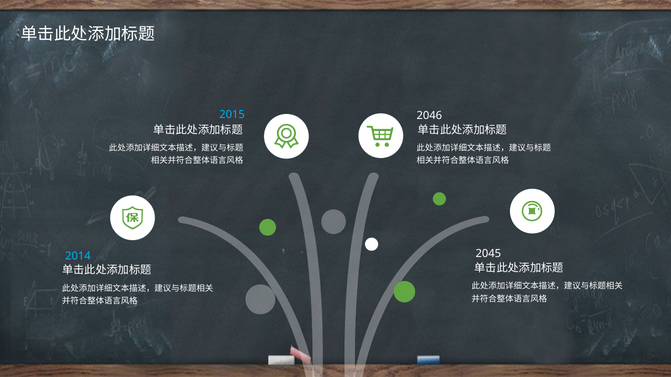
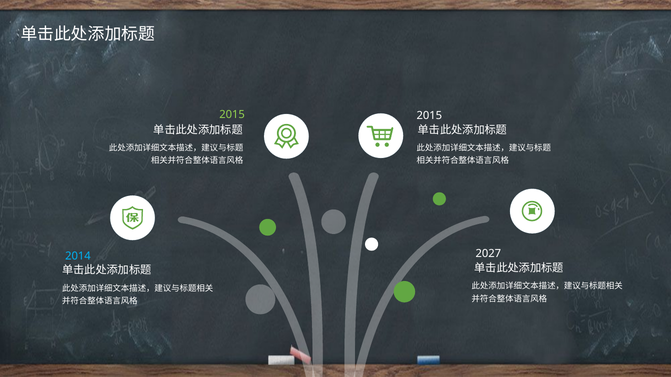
2015 colour: light blue -> light green (232, 115)
2046: 2046 -> 2015 (429, 116)
2045: 2045 -> 2027 (488, 254)
